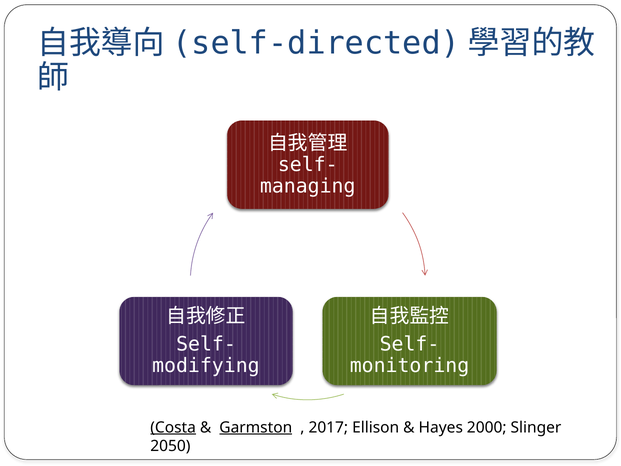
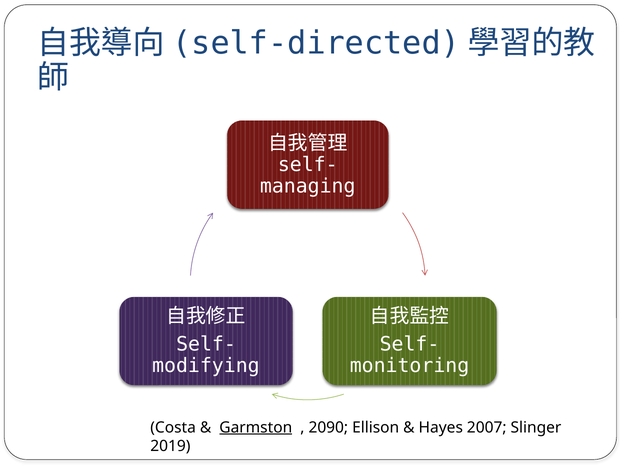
Costa underline: present -> none (173, 427)
2017: 2017 -> 2090 (328, 427)
2000: 2000 -> 2007 (487, 427)
2050: 2050 -> 2019 (170, 446)
